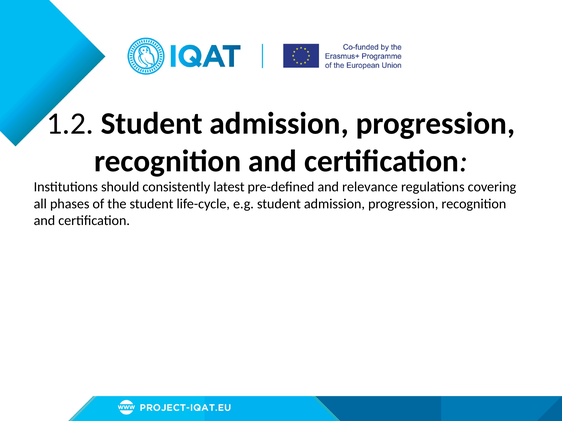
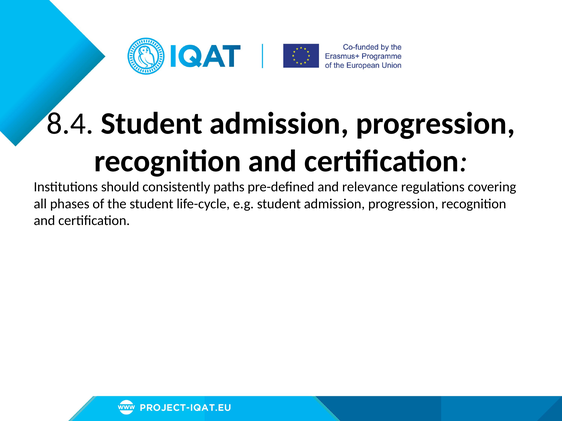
1.2: 1.2 -> 8.4 (70, 124)
latest: latest -> paths (229, 187)
